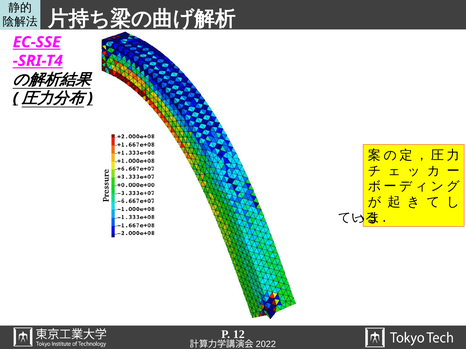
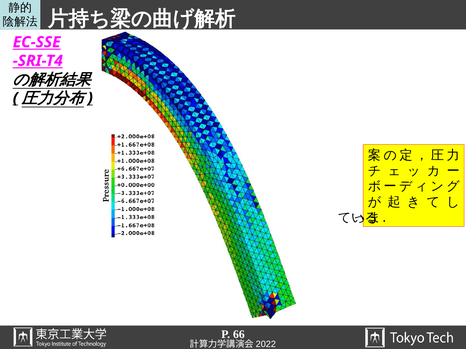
12: 12 -> 66 (239, 335)
